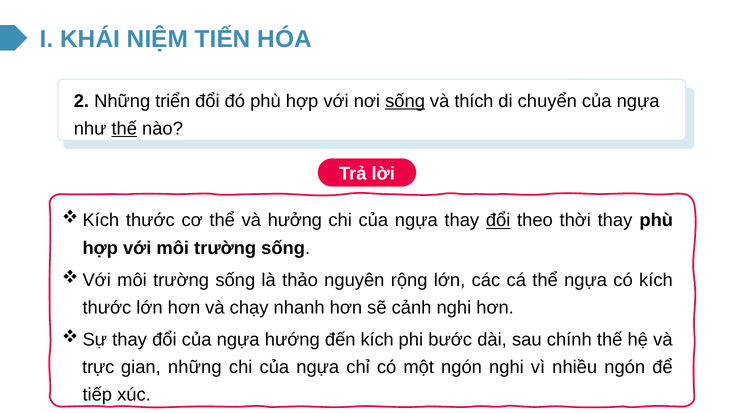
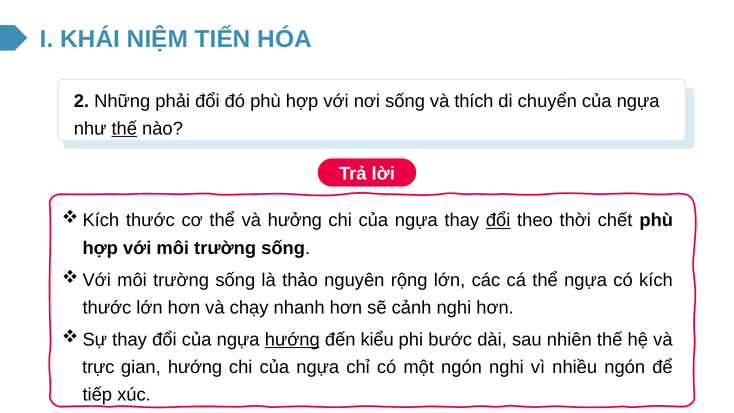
triển: triển -> phải (173, 101)
sống underline: present -> none (405, 101)
thời thay: thay -> chết (615, 220)
hướng underline: none -> present (292, 340)
đến kích: kích -> kiểu (377, 340)
chính: chính -> nhiên (569, 340)
gian những: những -> hướng (195, 367)
